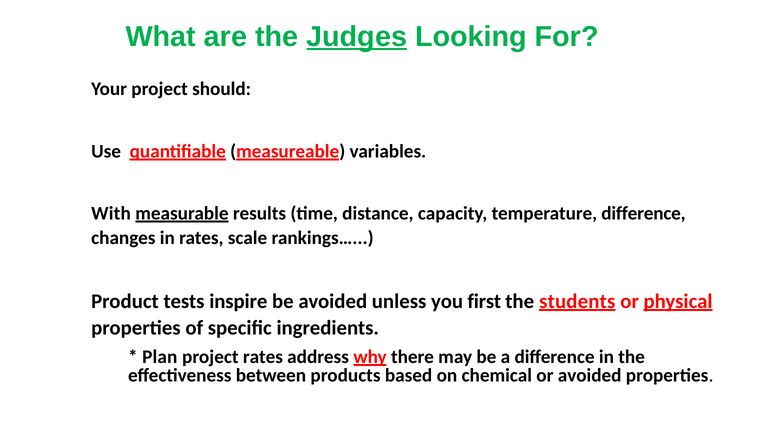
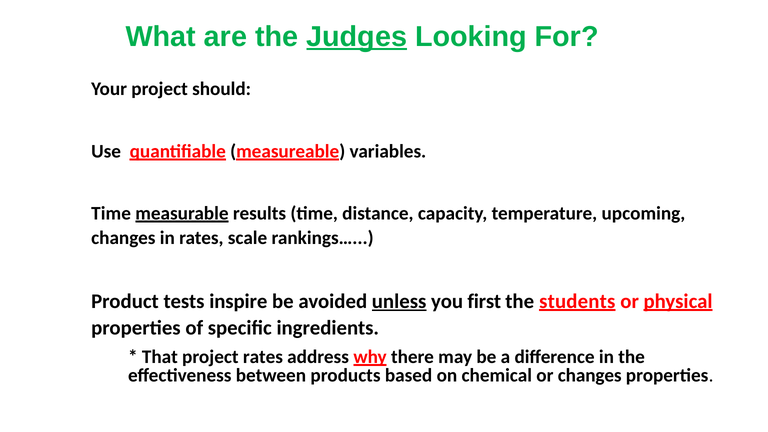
With: With -> Time (111, 213)
temperature difference: difference -> upcoming (643, 213)
unless underline: none -> present (399, 301)
Plan: Plan -> That (160, 357)
or avoided: avoided -> changes (590, 375)
